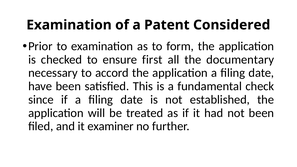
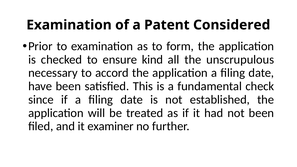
first: first -> kind (152, 60)
documentary: documentary -> unscrupulous (240, 60)
